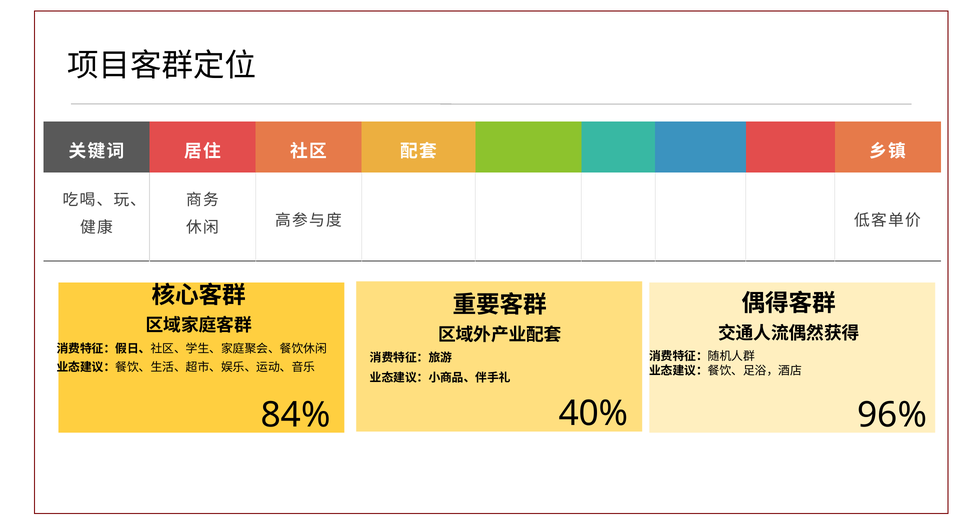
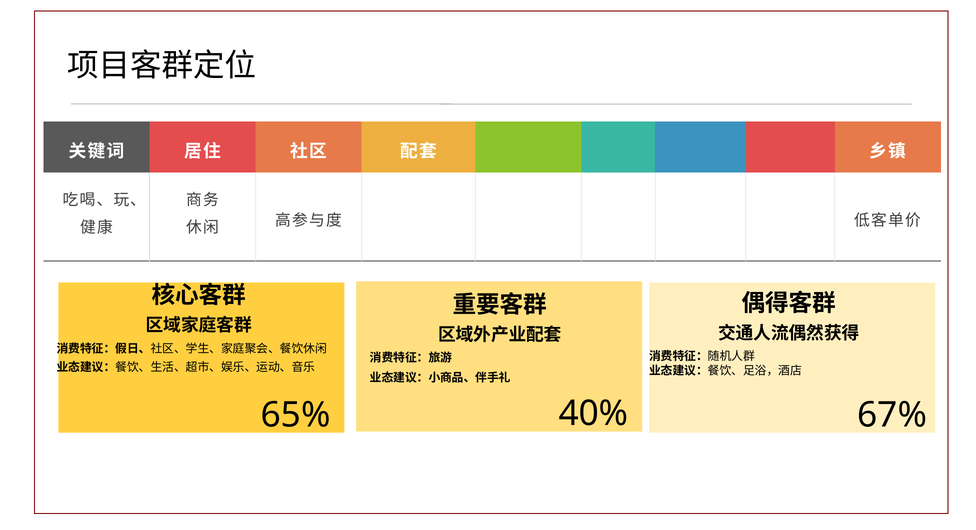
84%: 84% -> 65% (296, 415)
96%: 96% -> 67% (892, 415)
